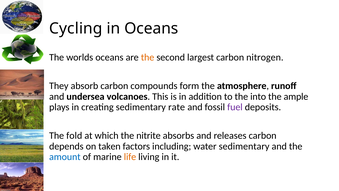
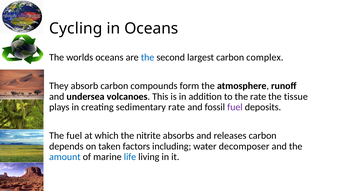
the colour: orange -> blue (148, 57)
nitrogen: nitrogen -> complex (265, 57)
the into: into -> rate (258, 96)
ample: ample -> tissue (296, 96)
The fold: fold -> fuel (74, 135)
water sedimentary: sedimentary -> decomposer (244, 146)
life colour: orange -> blue (130, 157)
